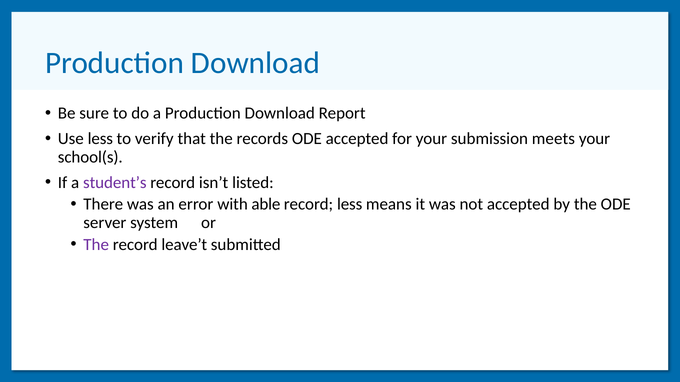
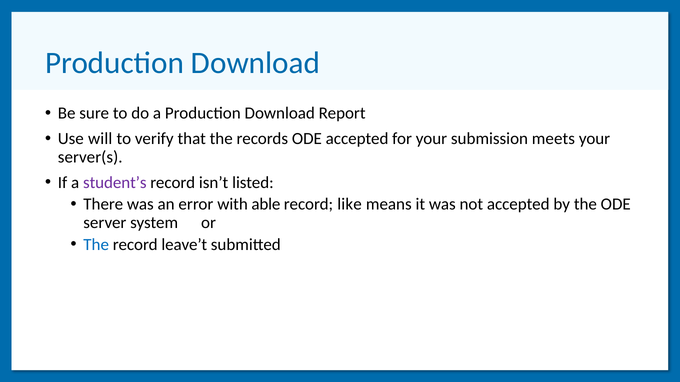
Use less: less -> will (100, 139)
school(s: school(s -> server(s (90, 157)
record less: less -> like (350, 205)
The colour: purple -> blue (96, 245)
